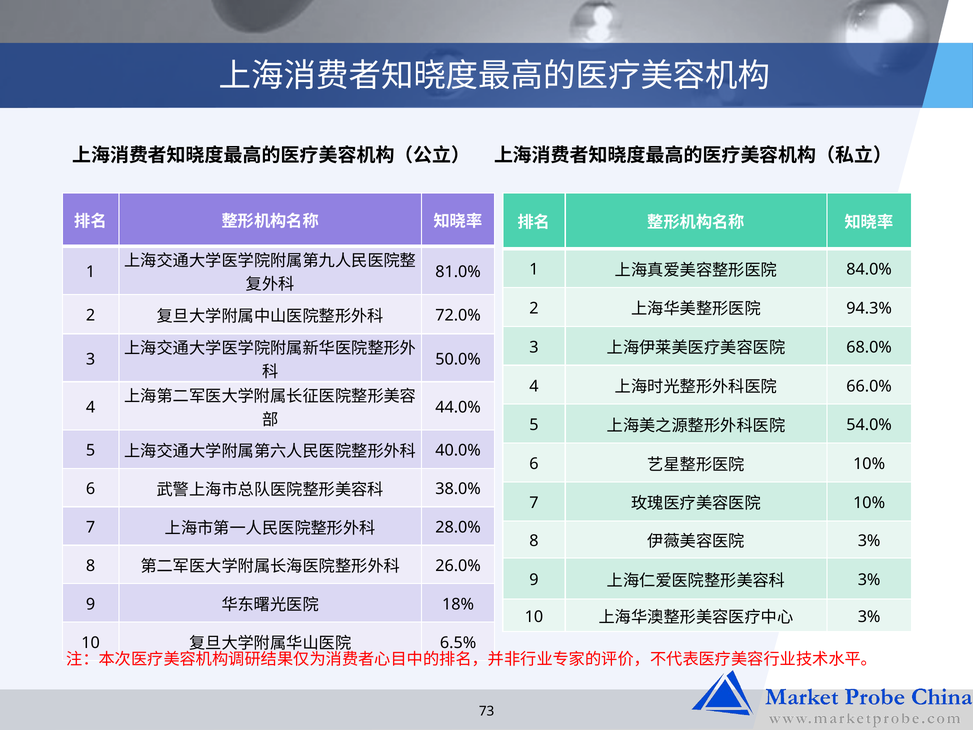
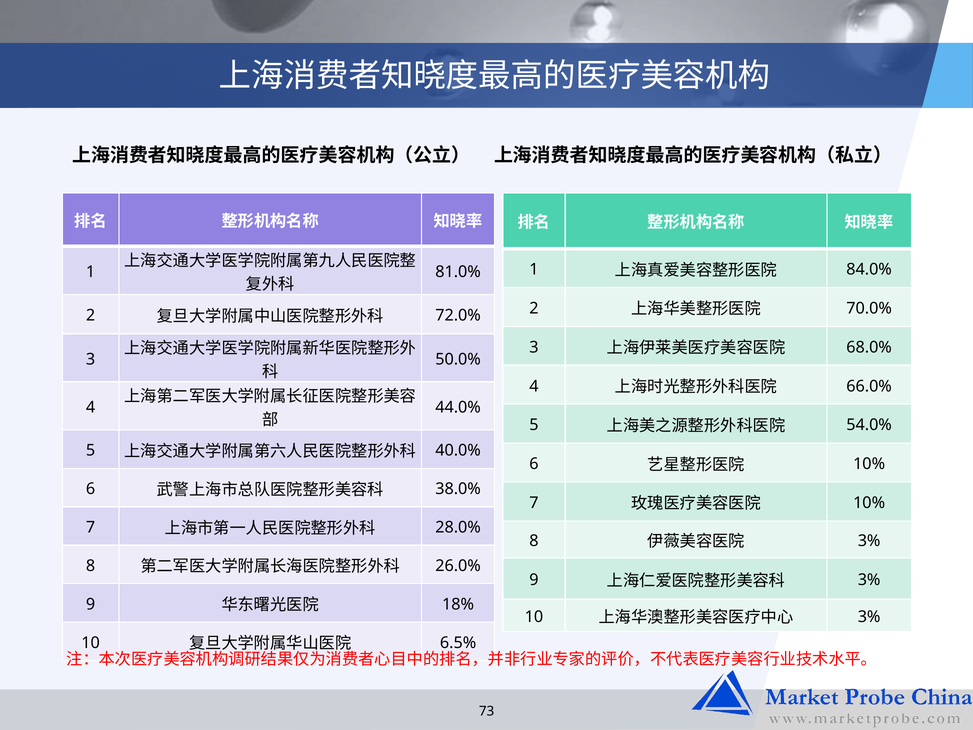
94.3%: 94.3% -> 70.0% (869, 308)
